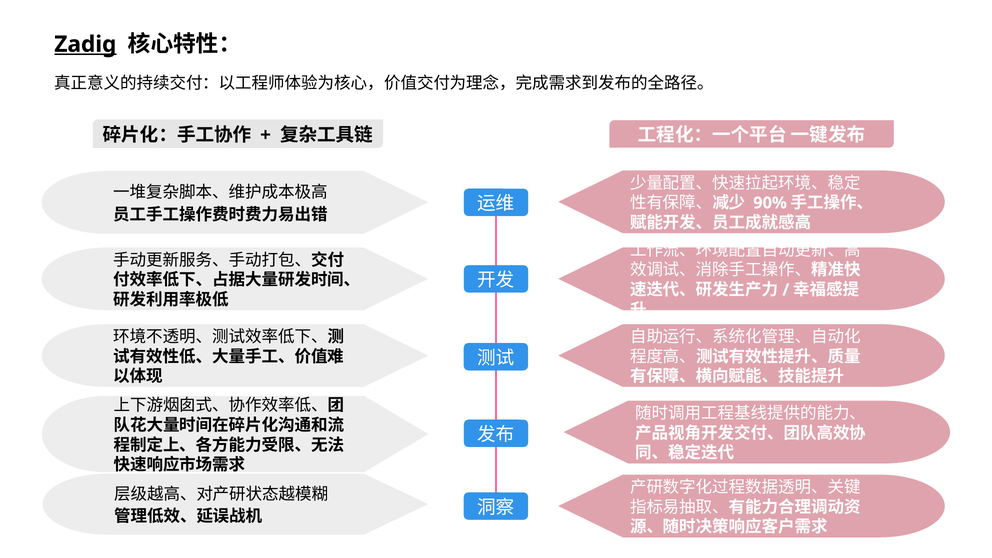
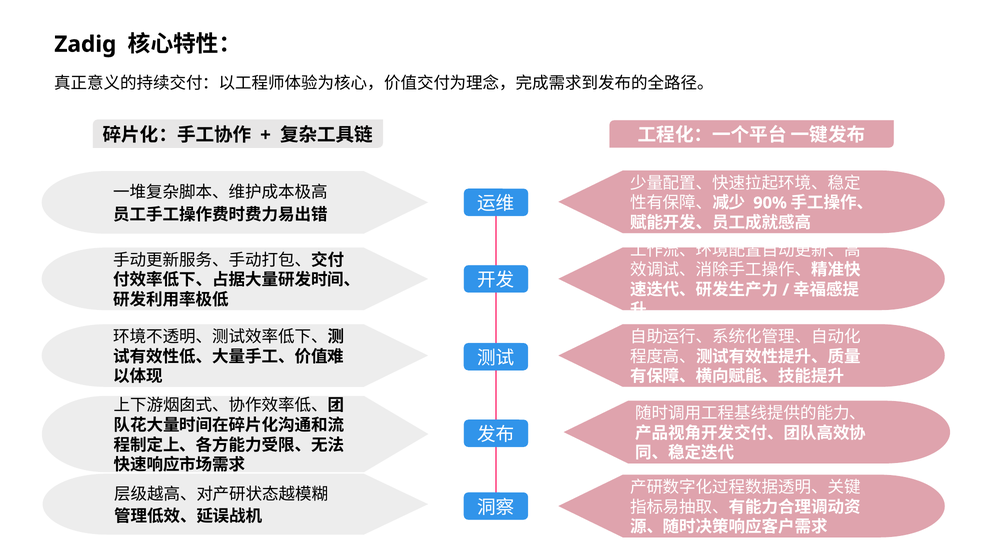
Zadig underline: present -> none (85, 44)
